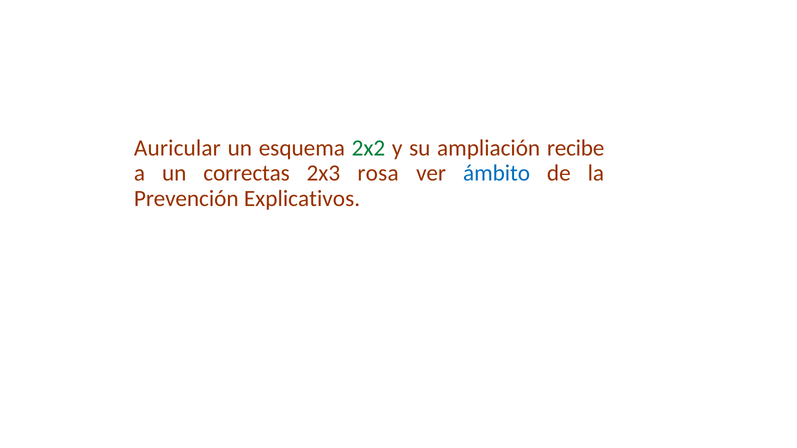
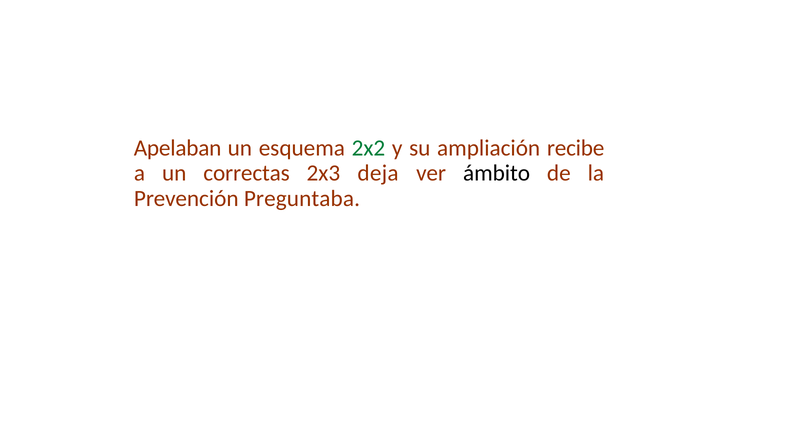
Auricular: Auricular -> Apelaban (178, 148)
rosa: rosa -> deja (378, 173)
ámbito colour: blue -> black (497, 173)
Explicativos: Explicativos -> Preguntaba (302, 199)
